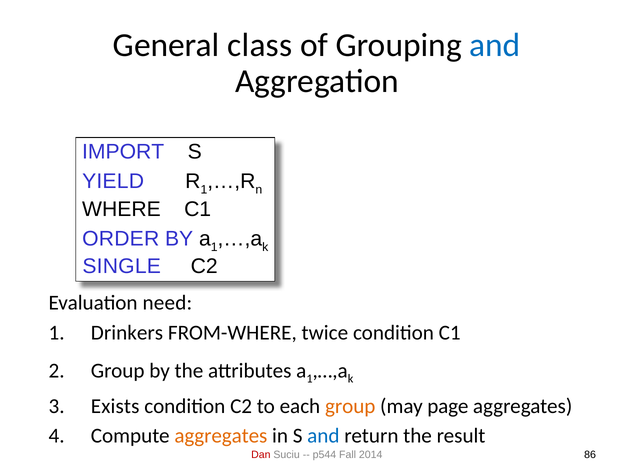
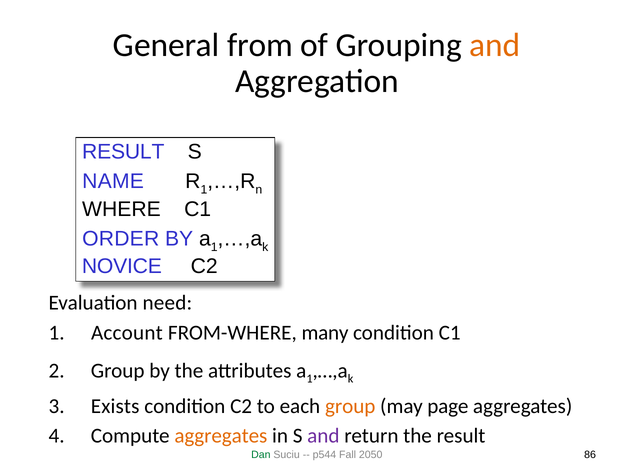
class: class -> from (260, 45)
and colour: blue -> orange (495, 45)
IMPORT: IMPORT -> RESULT (123, 152)
YIELD: YIELD -> NAME (113, 181)
SINGLE: SINGLE -> NOVICE (122, 266)
Drinkers: Drinkers -> Account (127, 332)
twice: twice -> many (325, 332)
and colour: blue -> purple (323, 436)
Dan colour: red -> green (261, 454)
2014: 2014 -> 2050 (371, 454)
